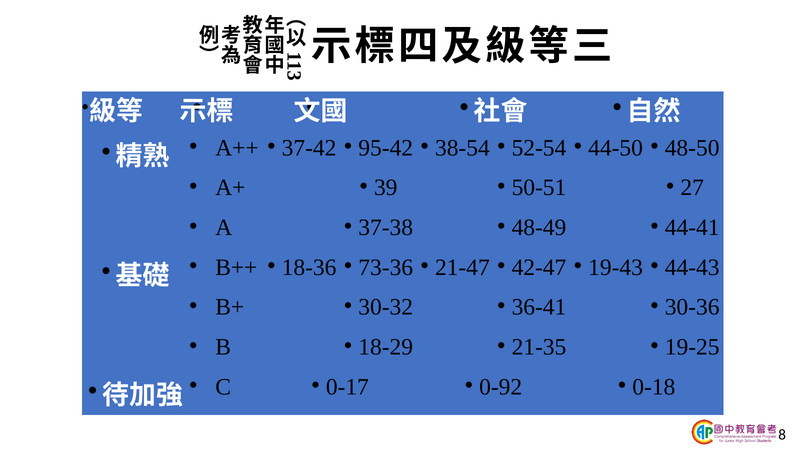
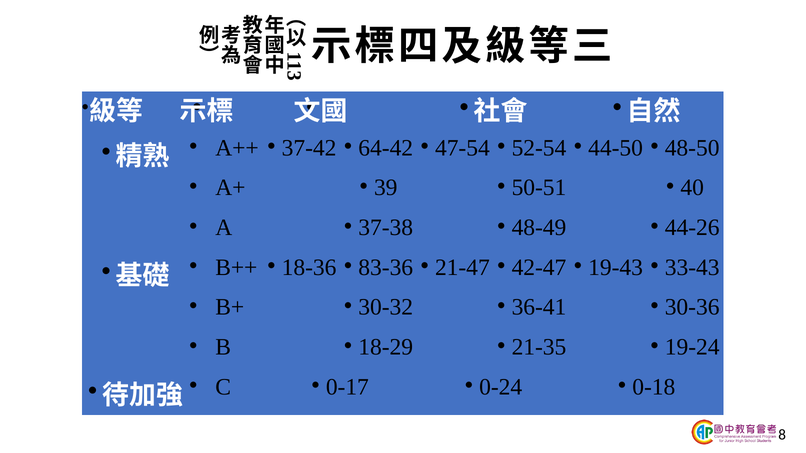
95-42: 95-42 -> 64-42 (386, 148)
38-54: 38-54 -> 47-54 (462, 148)
27: 27 -> 40 (692, 188)
44-41: 44-41 -> 44-26 (692, 228)
73-36: 73-36 -> 83-36 (386, 268)
44-43: 44-43 -> 33-43 (692, 268)
19-25: 19-25 -> 19-24 (692, 347)
0-92: 0-92 -> 0-24 (501, 387)
